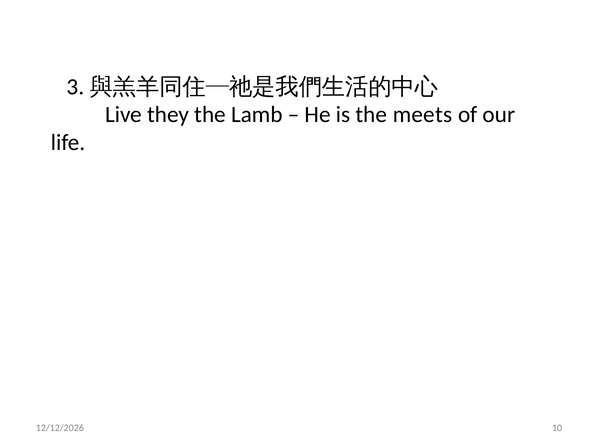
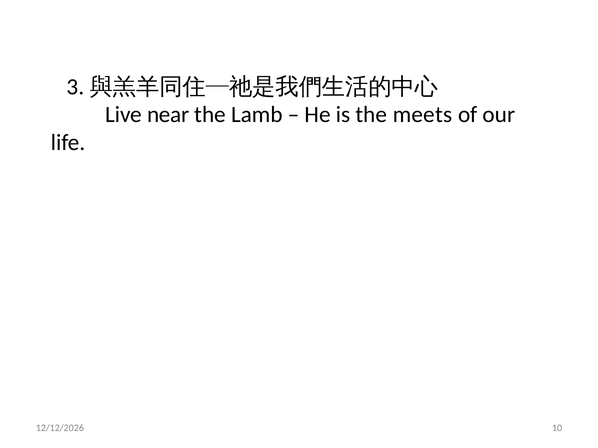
they: they -> near (168, 115)
